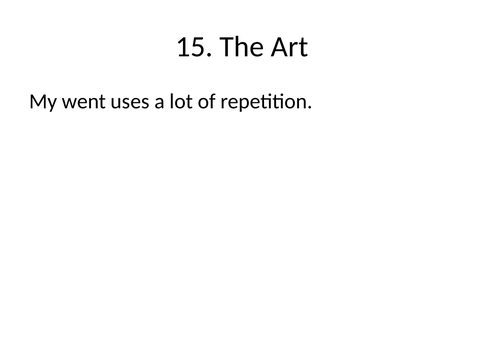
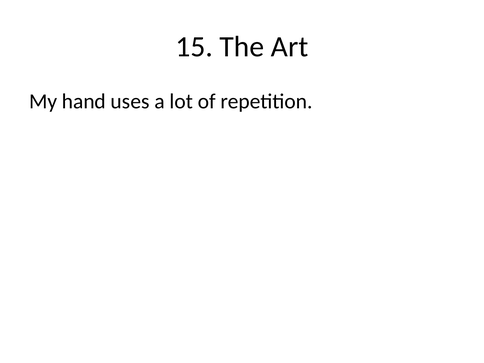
went: went -> hand (84, 102)
